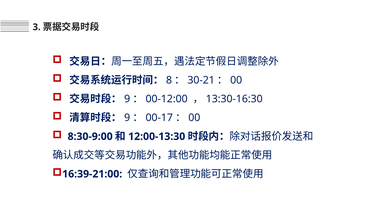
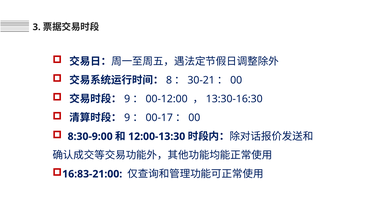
16:39-21:00: 16:39-21:00 -> 16:83-21:00 (92, 174)
